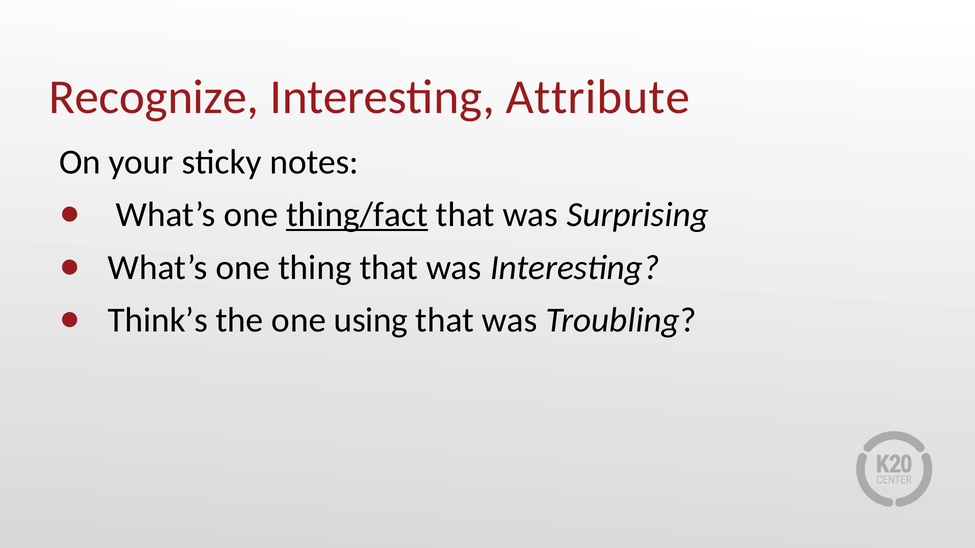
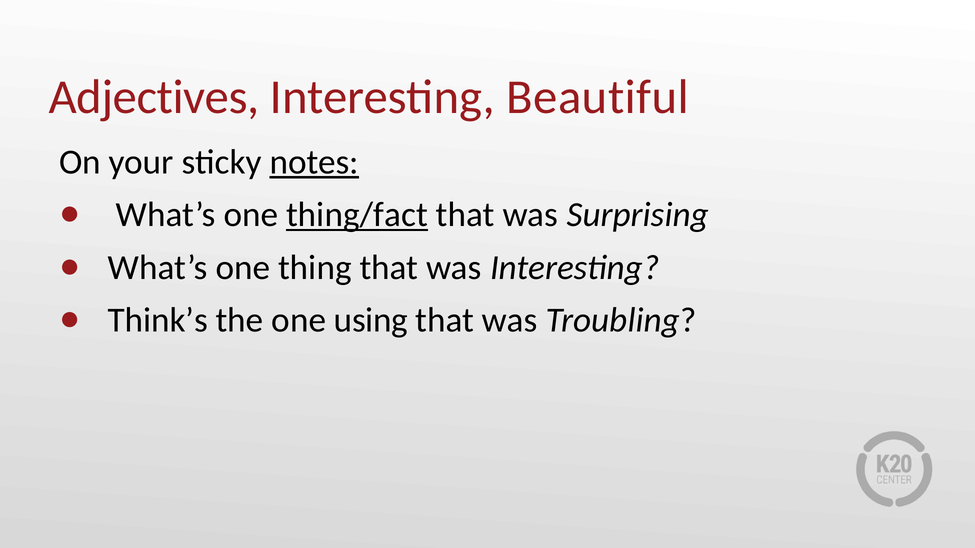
Recognize: Recognize -> Adjectives (154, 97)
Attribute: Attribute -> Beautiful (598, 97)
notes underline: none -> present (314, 162)
